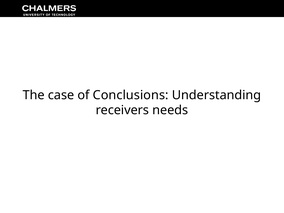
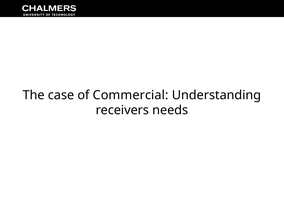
Conclusions: Conclusions -> Commercial (131, 95)
